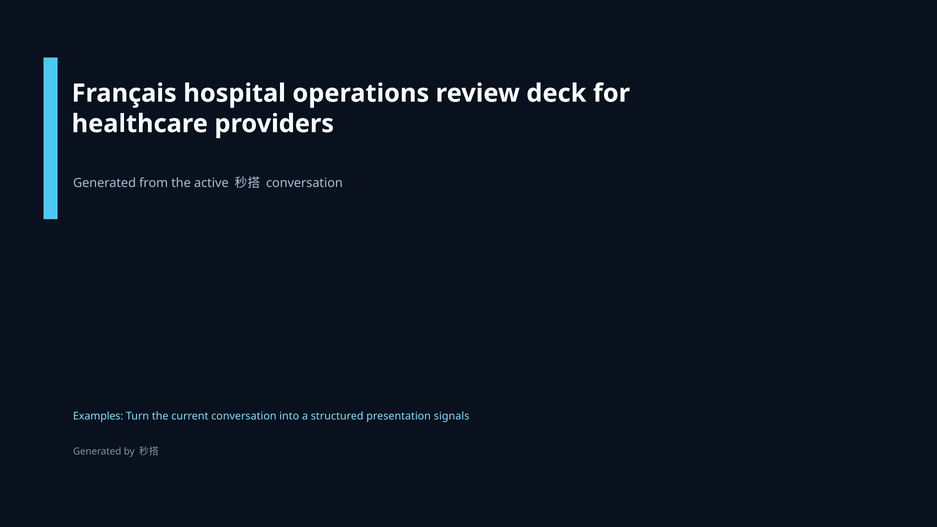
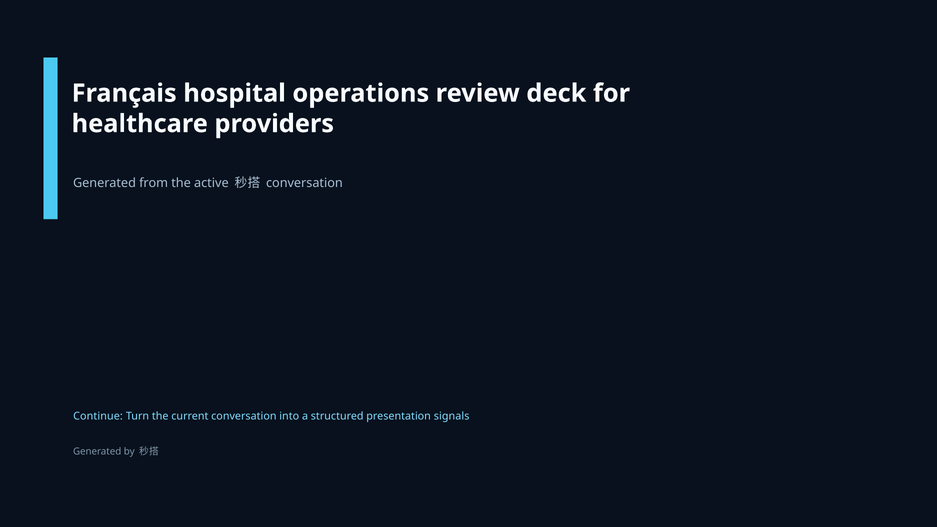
Examples: Examples -> Continue (98, 416)
